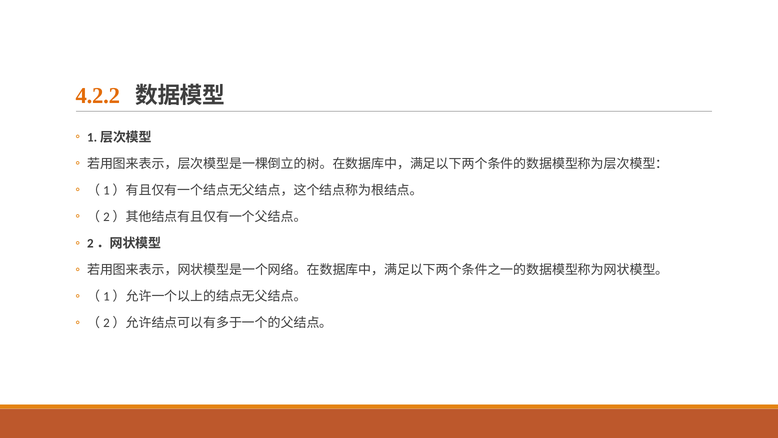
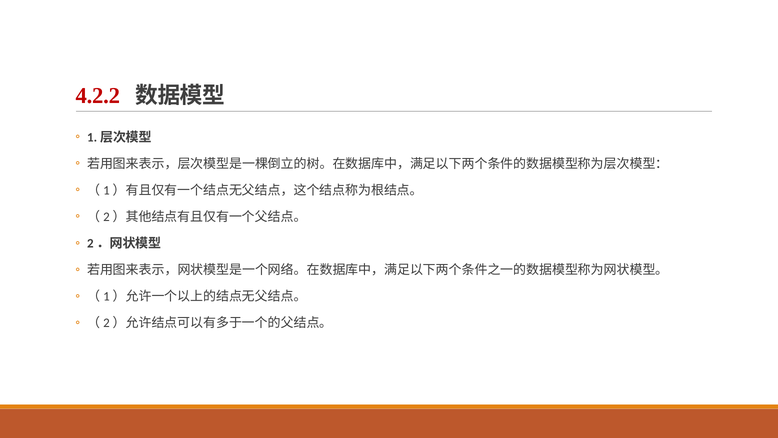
4.2.2 colour: orange -> red (98, 96)
